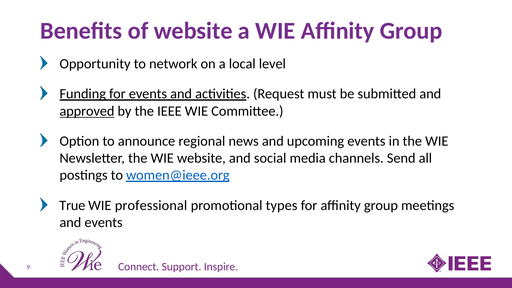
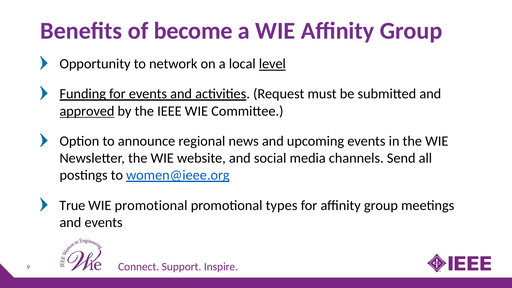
of website: website -> become (193, 31)
level underline: none -> present (272, 64)
WIE professional: professional -> promotional (151, 205)
